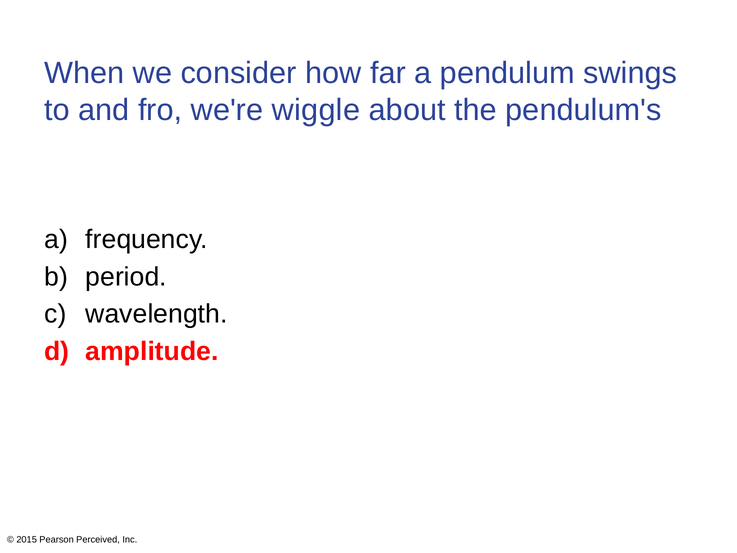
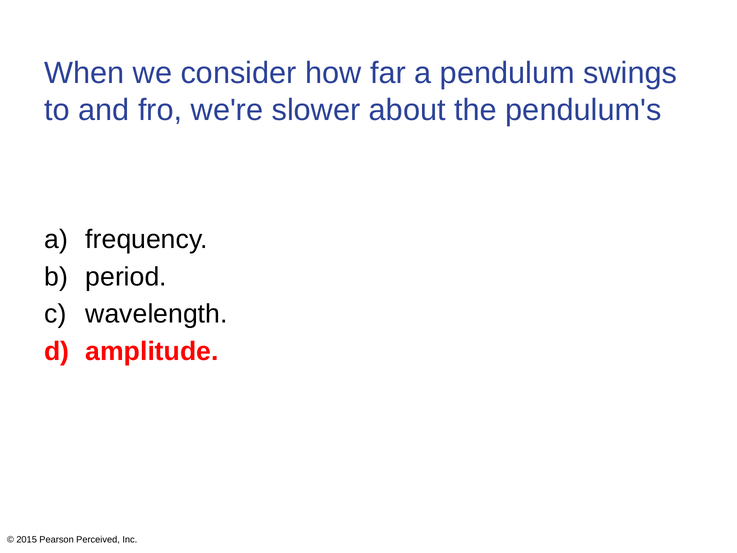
wiggle: wiggle -> slower (316, 110)
